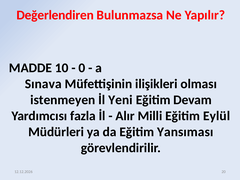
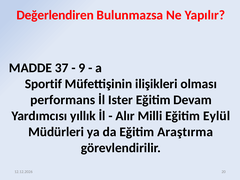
10: 10 -> 37 (62, 68)
0: 0 -> 9 (82, 68)
Sınava: Sınava -> Sportif (43, 84)
istenmeyen: istenmeyen -> performans (63, 100)
Yeni: Yeni -> Ister (121, 100)
fazla: fazla -> yıllık (83, 116)
Yansıması: Yansıması -> Araştırma (185, 132)
